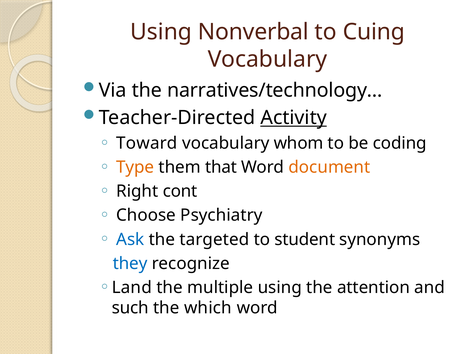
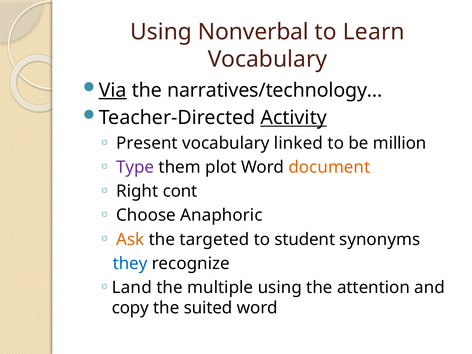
Cuing: Cuing -> Learn (374, 32)
Via underline: none -> present (113, 90)
Toward: Toward -> Present (147, 143)
whom: whom -> linked (298, 143)
coding: coding -> million (400, 143)
Type colour: orange -> purple (135, 167)
that: that -> plot (221, 167)
Psychiatry: Psychiatry -> Anaphoric (221, 215)
Ask colour: blue -> orange (130, 239)
such: such -> copy (130, 308)
which: which -> suited (208, 308)
